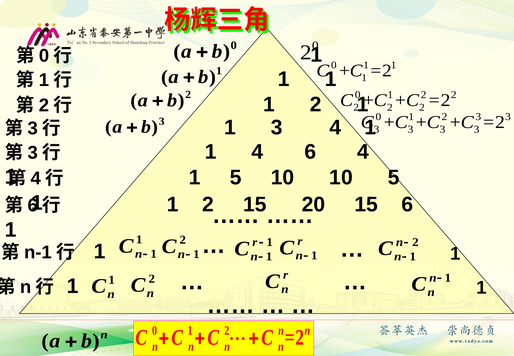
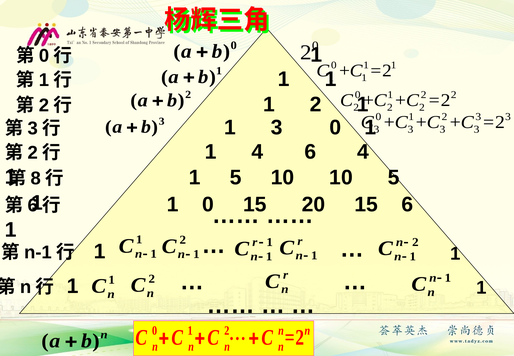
3 4: 4 -> 0 (335, 128)
3: 3 -> 2 (33, 153)
4: 4 -> 8 (36, 178)
2: 2 -> 0 (208, 204)
